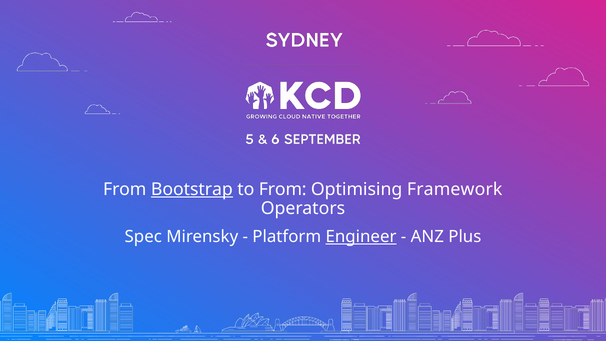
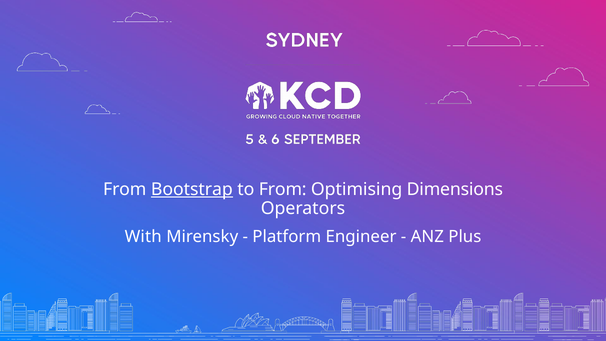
Framework: Framework -> Dimensions (455, 189)
Spec: Spec -> With (143, 237)
Engineer underline: present -> none (361, 237)
